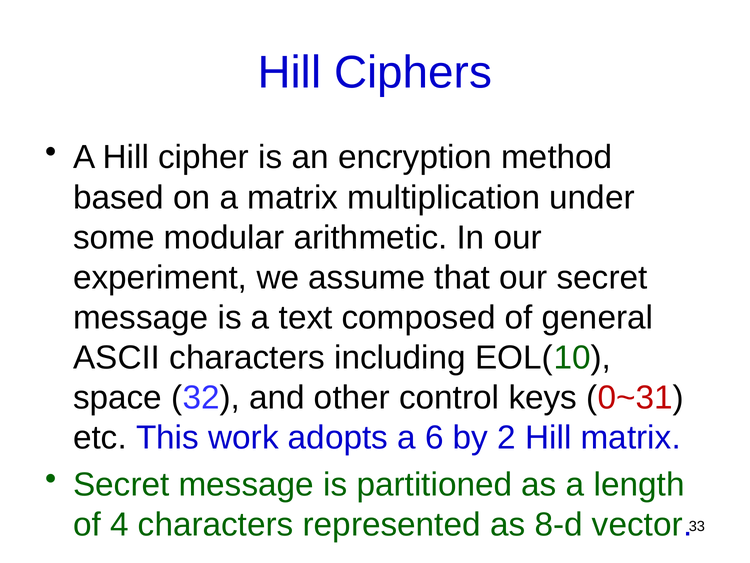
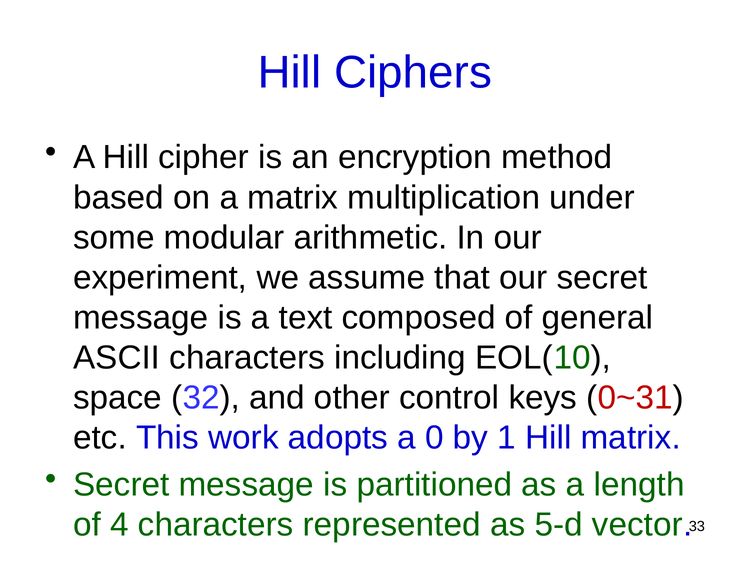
6: 6 -> 0 (434, 437)
2: 2 -> 1 (507, 437)
8-d: 8-d -> 5-d (559, 524)
